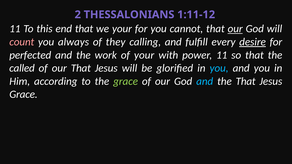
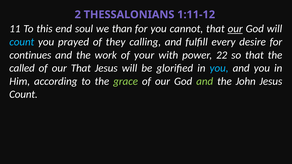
end that: that -> soul (84, 29)
we your: your -> than (122, 29)
count colour: pink -> light blue (22, 42)
always: always -> prayed (74, 42)
desire underline: present -> none (253, 42)
perfected: perfected -> continues (30, 55)
power 11: 11 -> 22 (222, 55)
and colour: light blue -> light green (205, 81)
the That: That -> John (246, 81)
Grace: Grace -> Count (23, 95)
